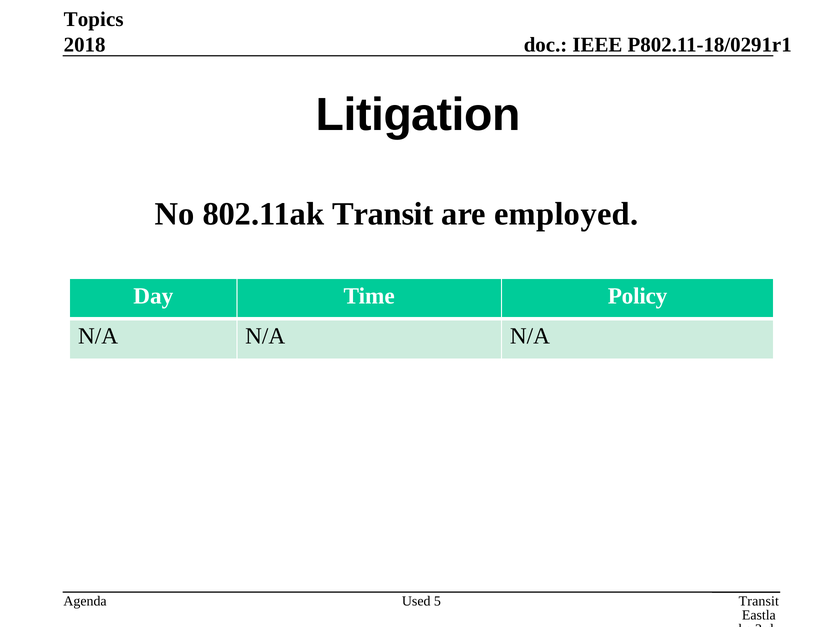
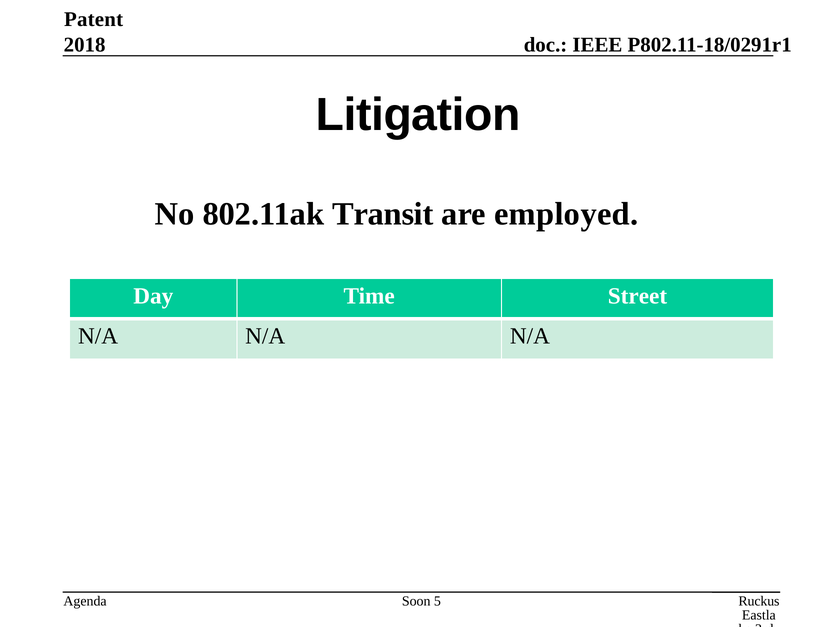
Topics: Topics -> Patent (94, 20)
Policy: Policy -> Street (637, 296)
Transit: Transit -> Ruckus (759, 601)
Used: Used -> Soon (416, 601)
